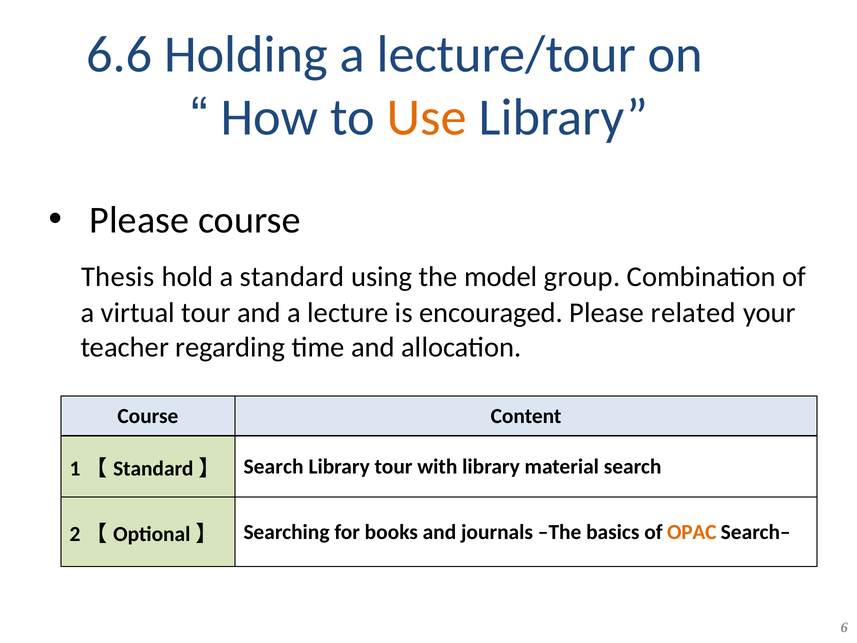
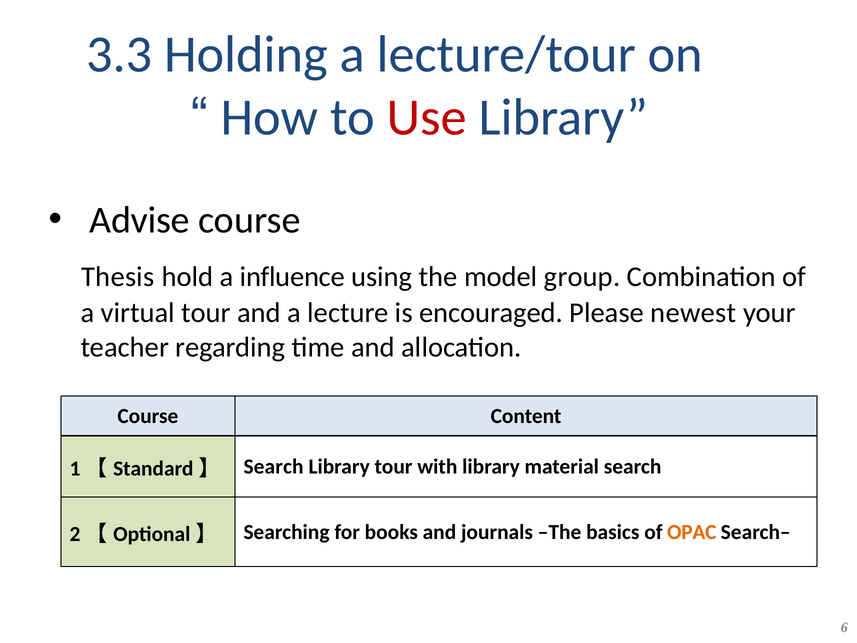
6.6: 6.6 -> 3.3 (119, 54)
Use colour: orange -> red (427, 117)
Please: Please -> Advise (140, 220)
standard: standard -> influence (292, 277)
related: related -> newest (693, 313)
